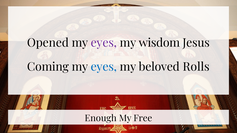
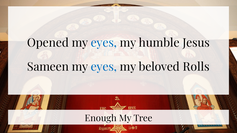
eyes colour: purple -> blue (104, 43)
wisdom: wisdom -> humble (159, 43)
Coming: Coming -> Sameen (48, 67)
Free: Free -> Tree (143, 119)
